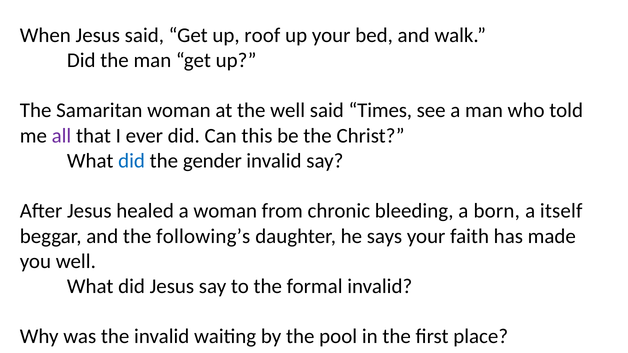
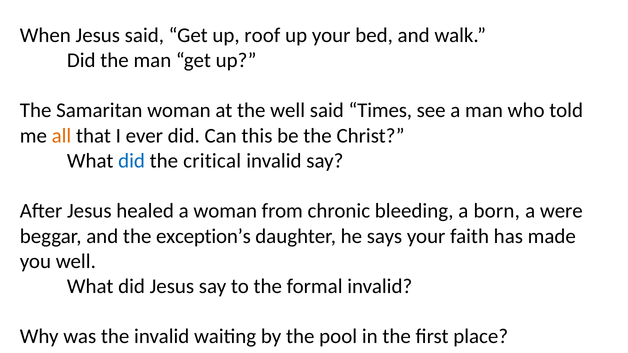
all colour: purple -> orange (61, 136)
gender: gender -> critical (212, 161)
itself: itself -> were (561, 211)
following’s: following’s -> exception’s (203, 236)
